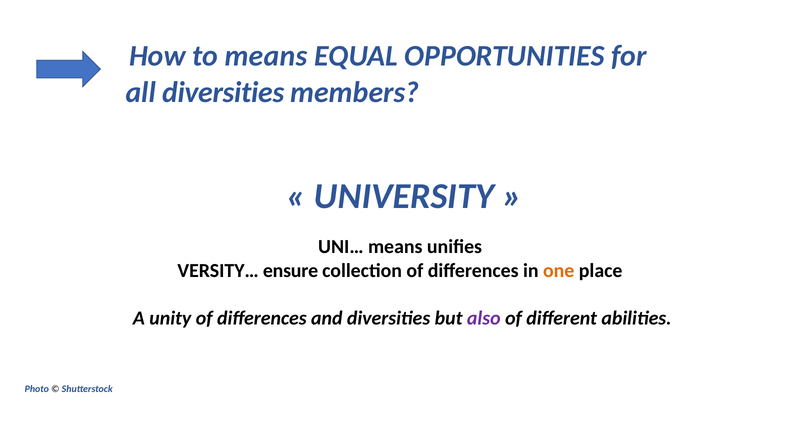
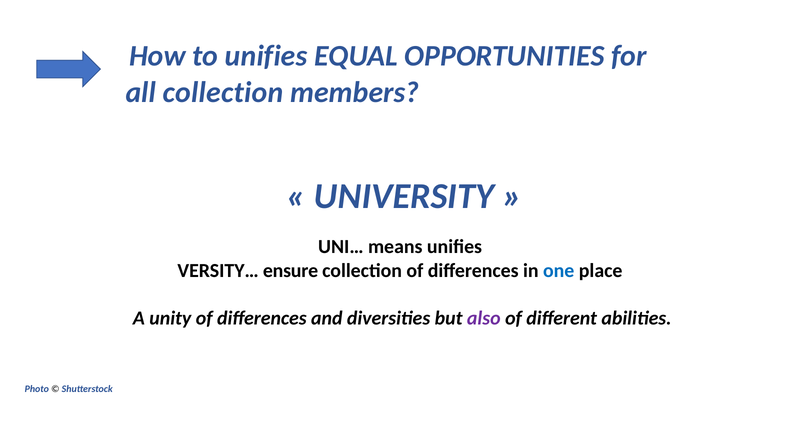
to means: means -> unifies (266, 56)
all diversities: diversities -> collection (223, 92)
one colour: orange -> blue (559, 270)
